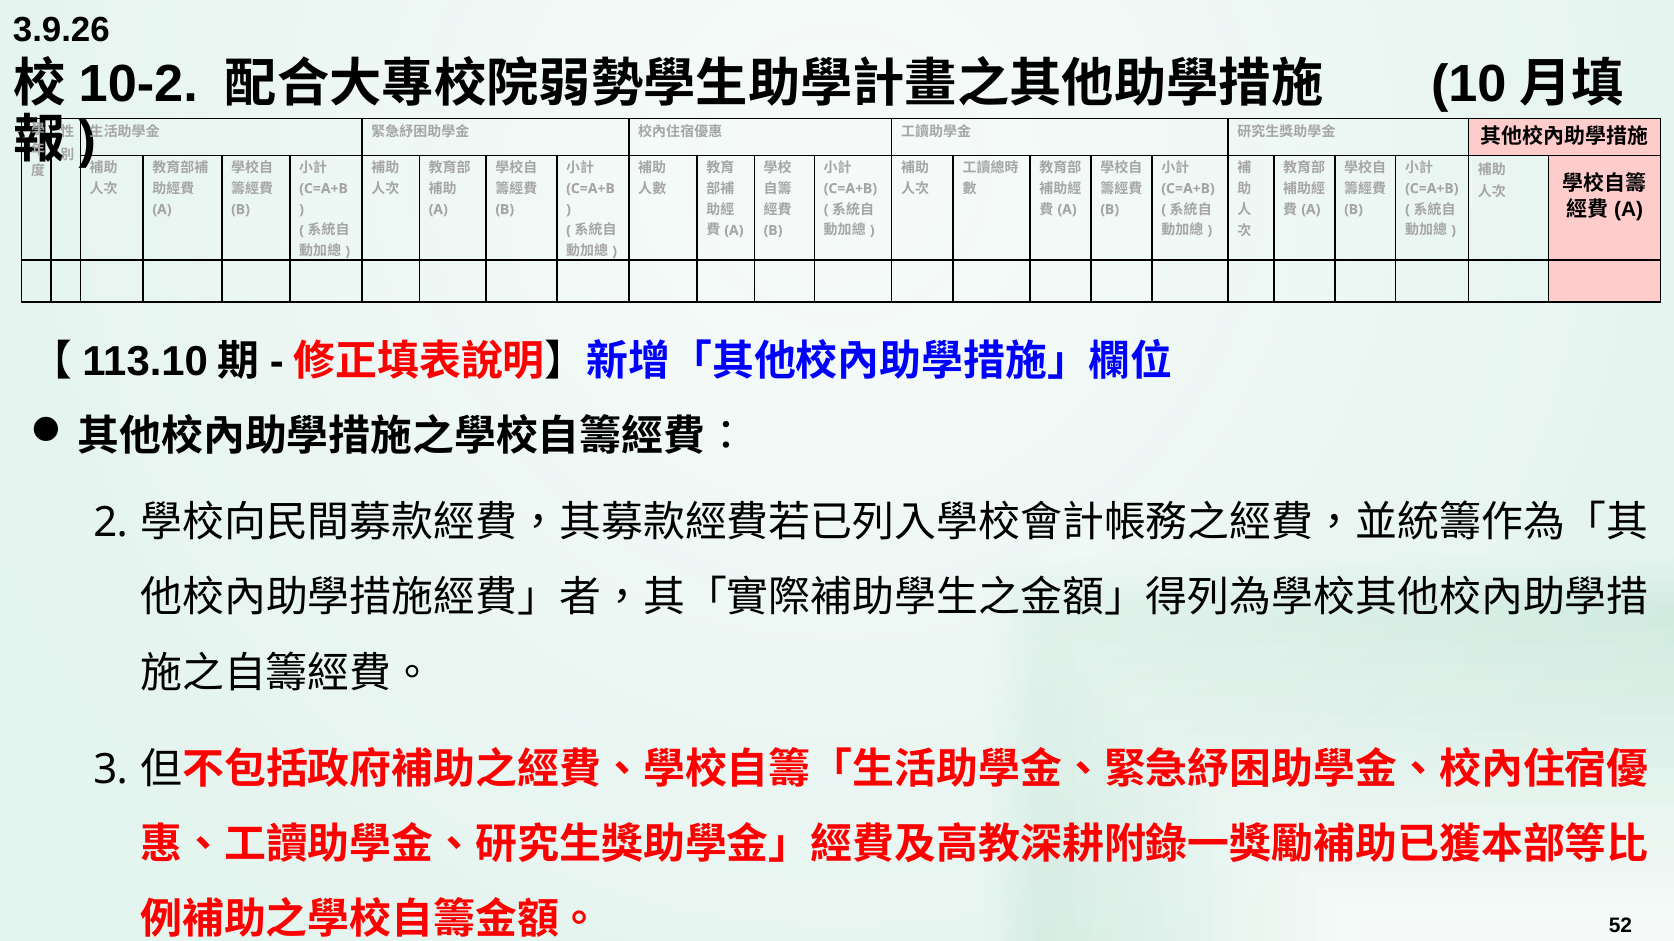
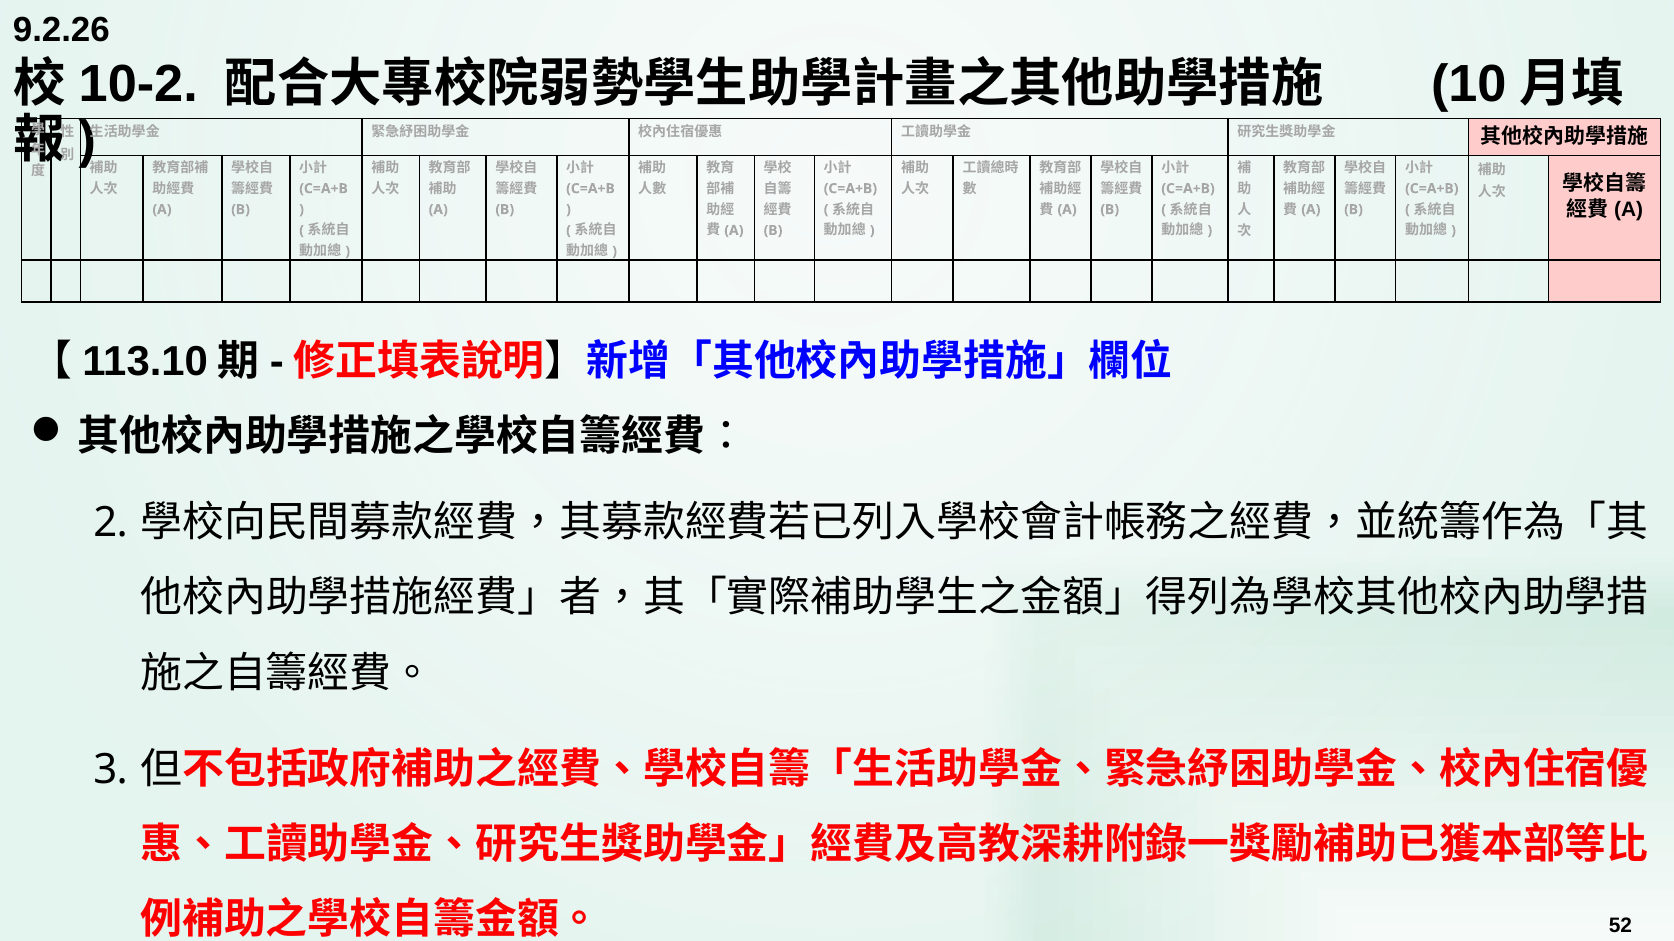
3.9.26: 3.9.26 -> 9.2.26 (61, 30)
